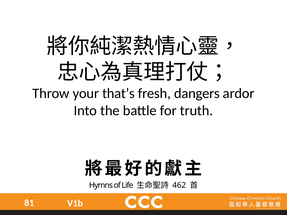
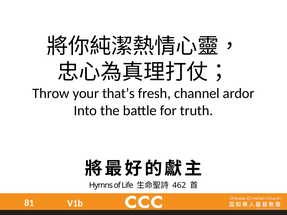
dangers: dangers -> channel (197, 93)
